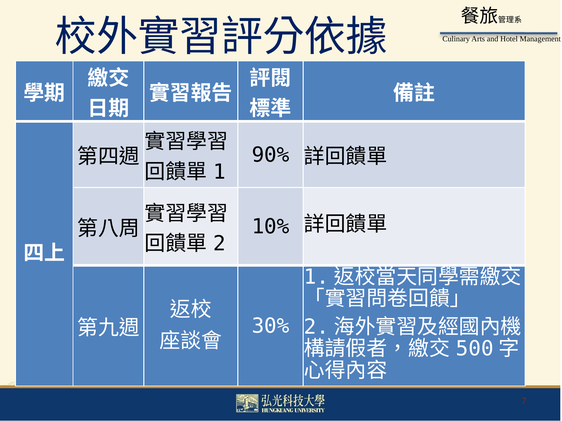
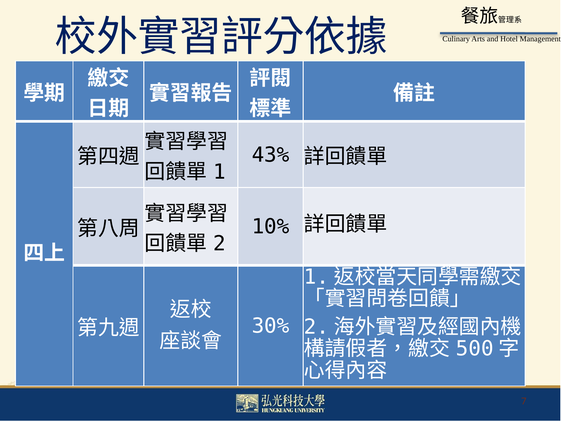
90%: 90% -> 43% (270, 155)
